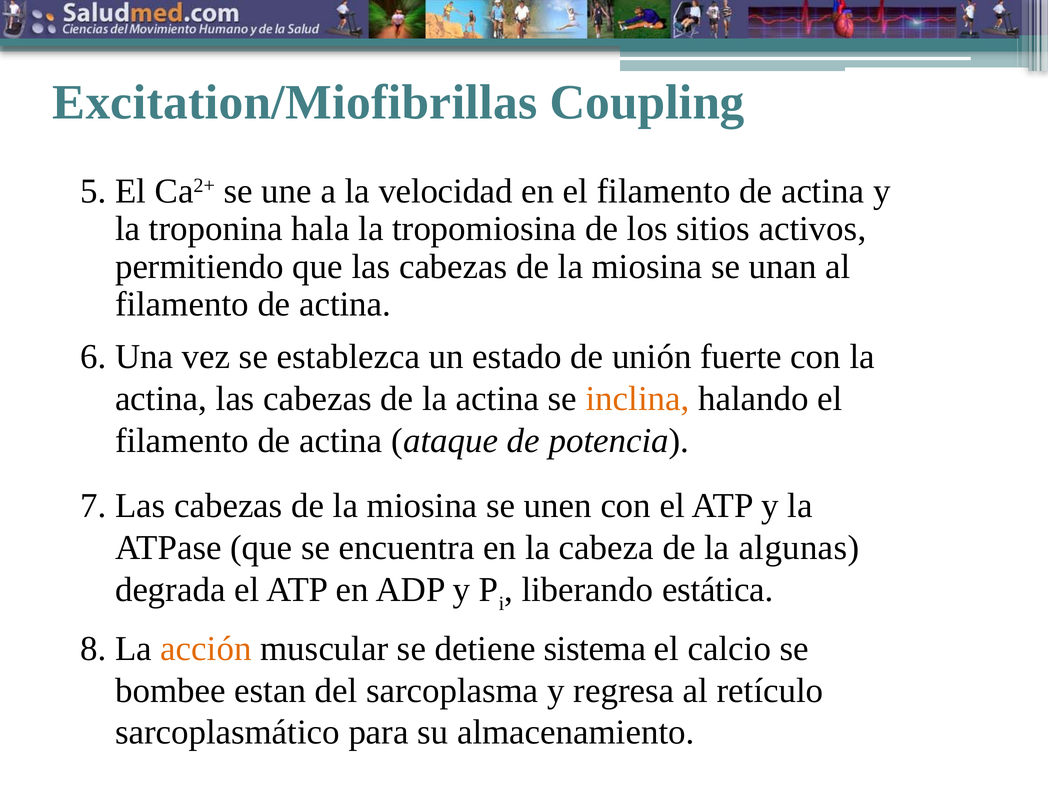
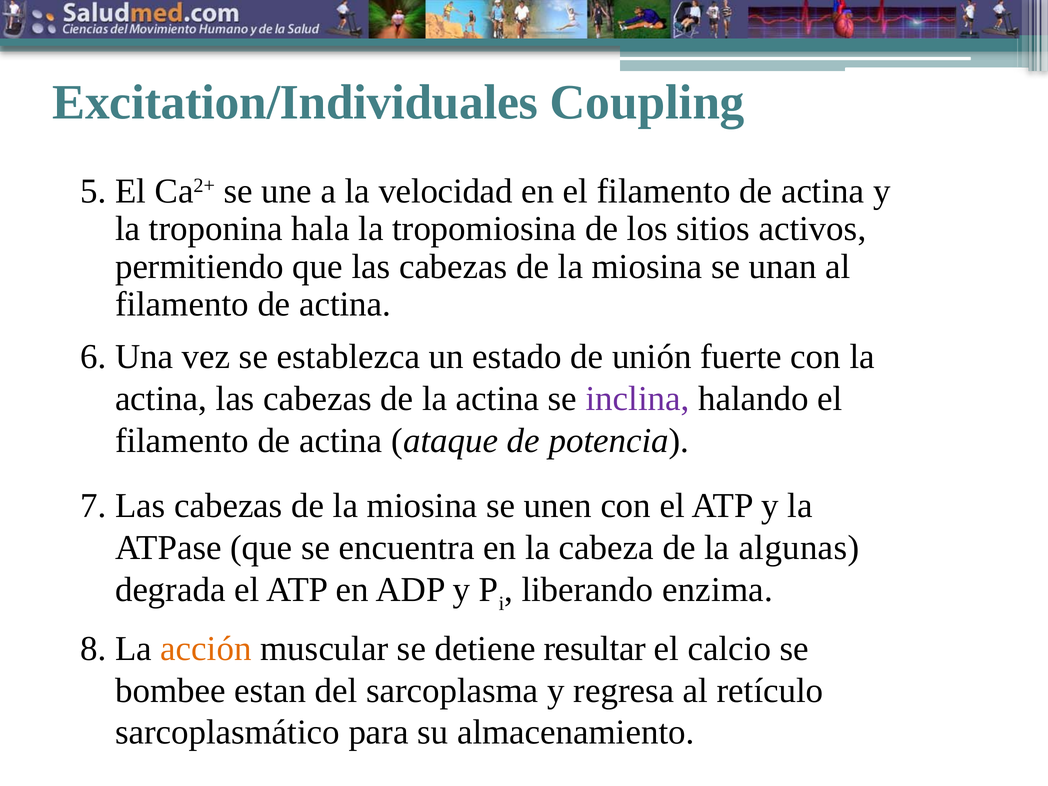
Excitation/Miofibrillas: Excitation/Miofibrillas -> Excitation/Individuales (295, 102)
inclina colour: orange -> purple (638, 399)
estática: estática -> enzima (717, 590)
sistema: sistema -> resultar (595, 649)
